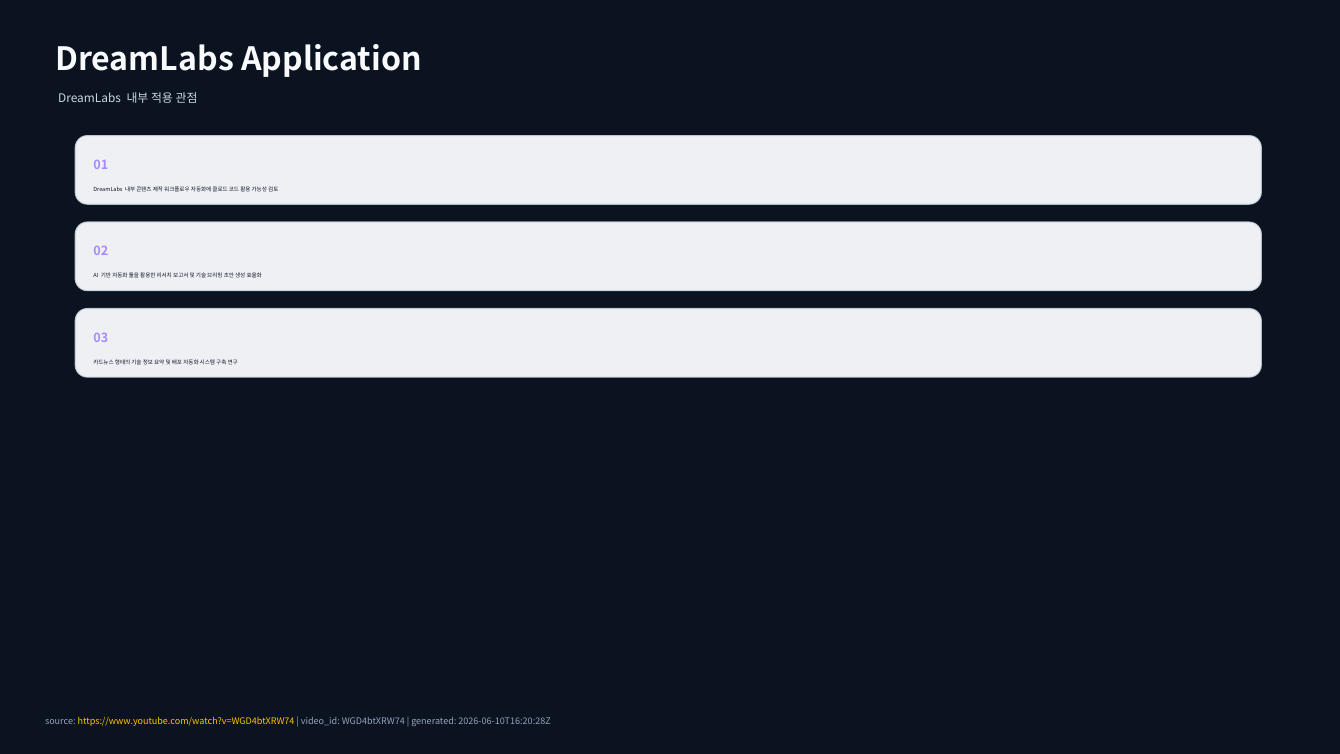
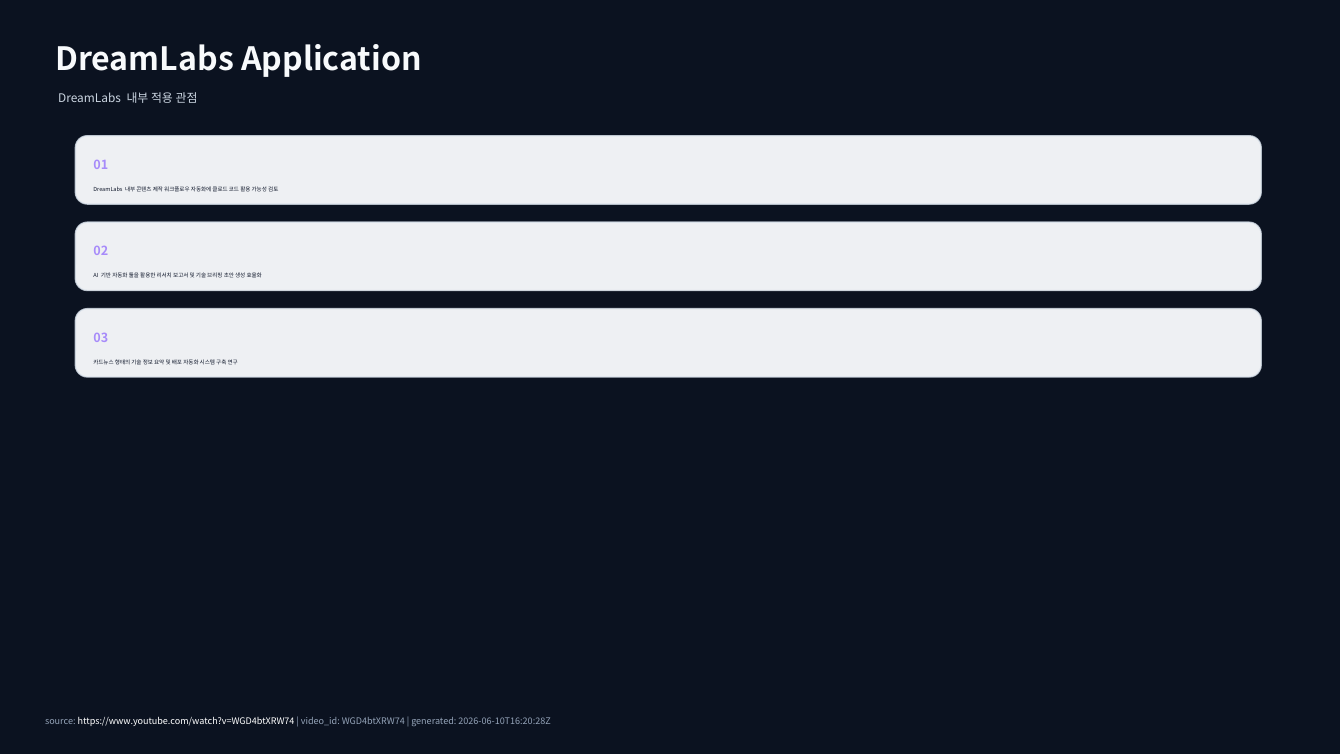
https://www.youtube.com/watch?v=WGD4btXRW74 colour: yellow -> white (186, 722)
